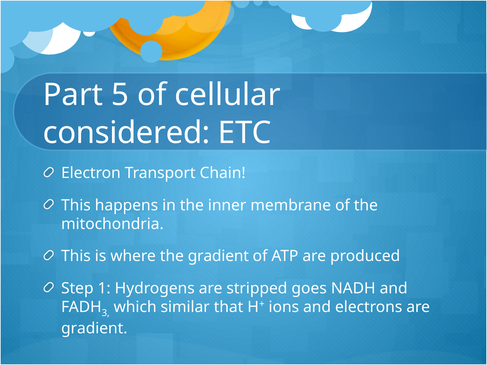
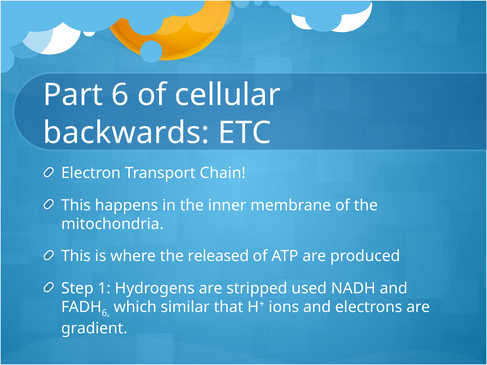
Part 5: 5 -> 6 (120, 95)
considered: considered -> backwards (126, 133)
the gradient: gradient -> released (218, 256)
goes: goes -> used (309, 289)
3: 3 -> 6 (106, 313)
